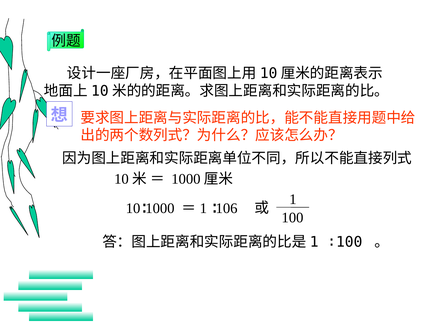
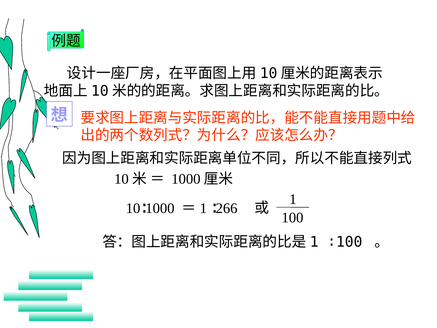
106: 106 -> 266 (227, 208)
